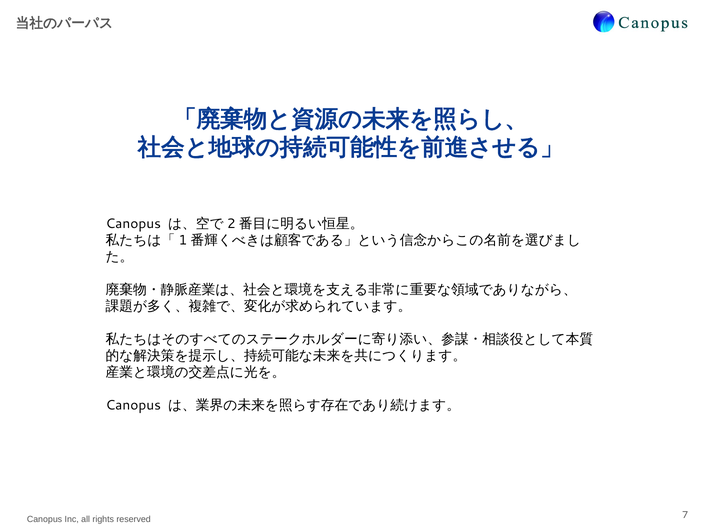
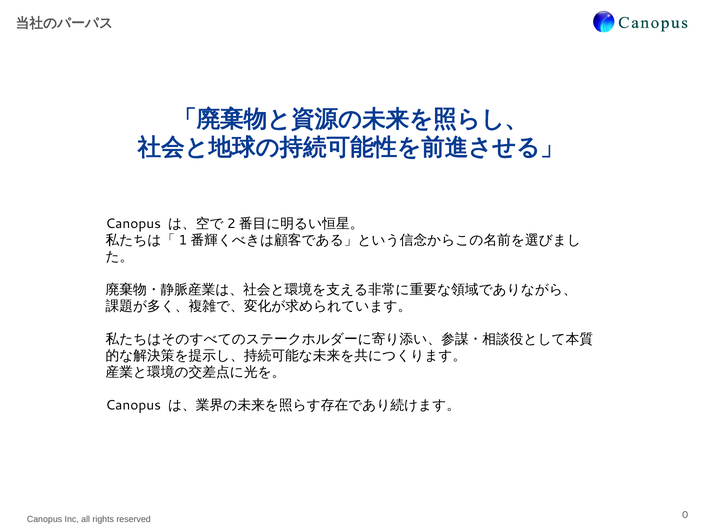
7: 7 -> 0 (685, 515)
